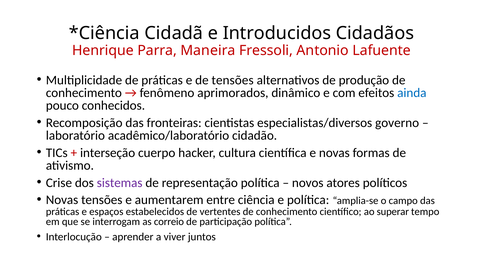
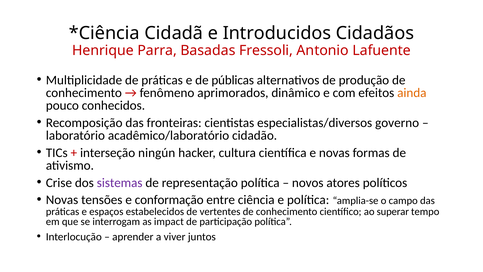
Maneira: Maneira -> Basadas (208, 50)
de tensões: tensões -> públicas (233, 80)
ainda colour: blue -> orange (412, 93)
cuerpo: cuerpo -> ningún (157, 153)
aumentarem: aumentarem -> conformação (169, 200)
correio: correio -> impact (169, 222)
